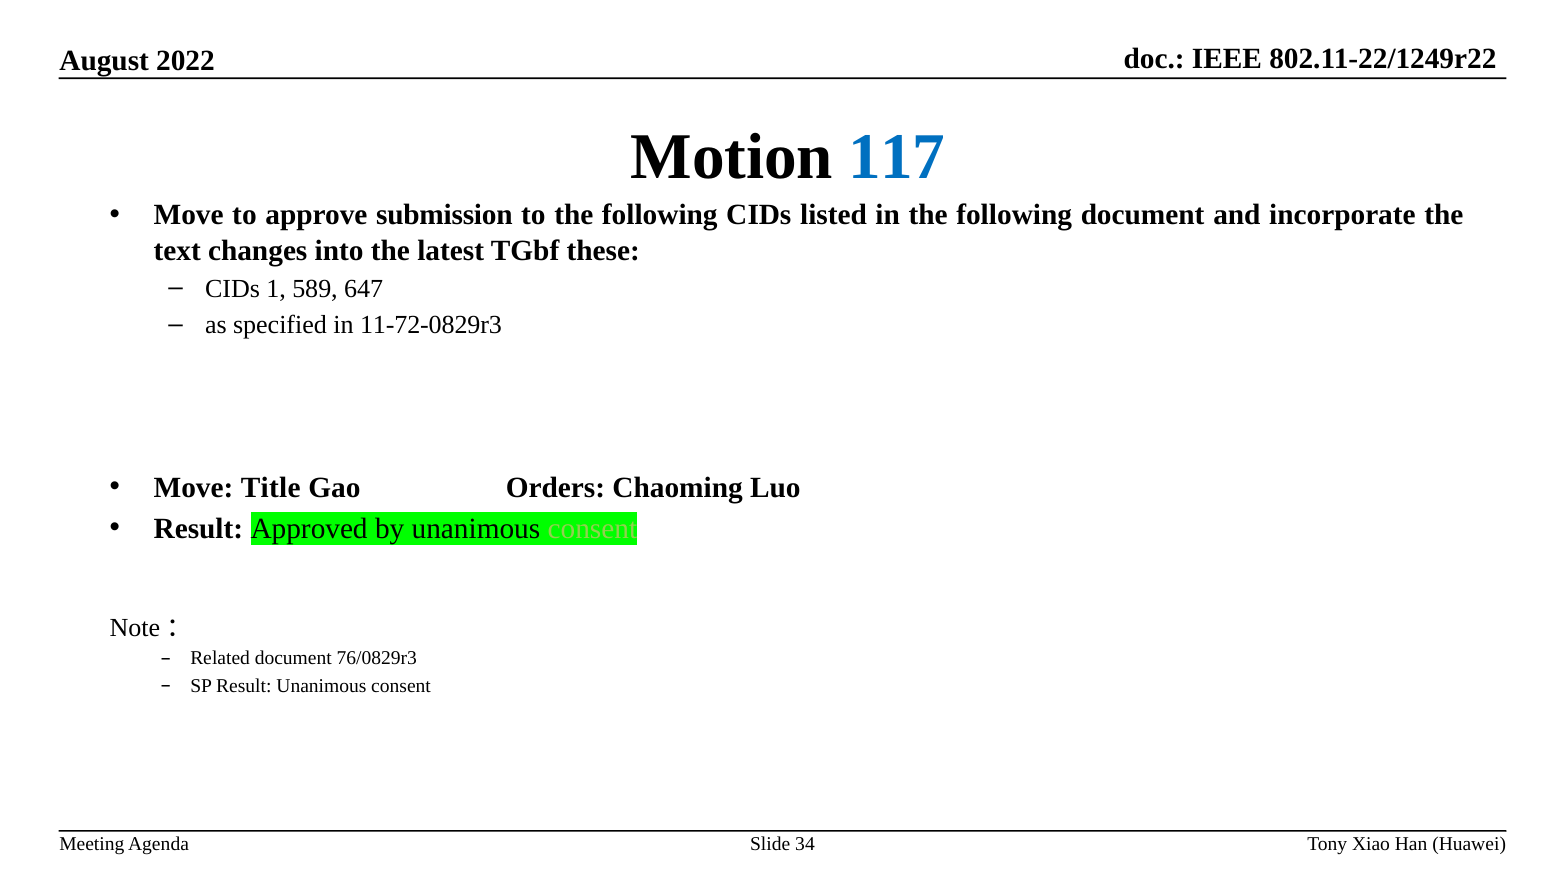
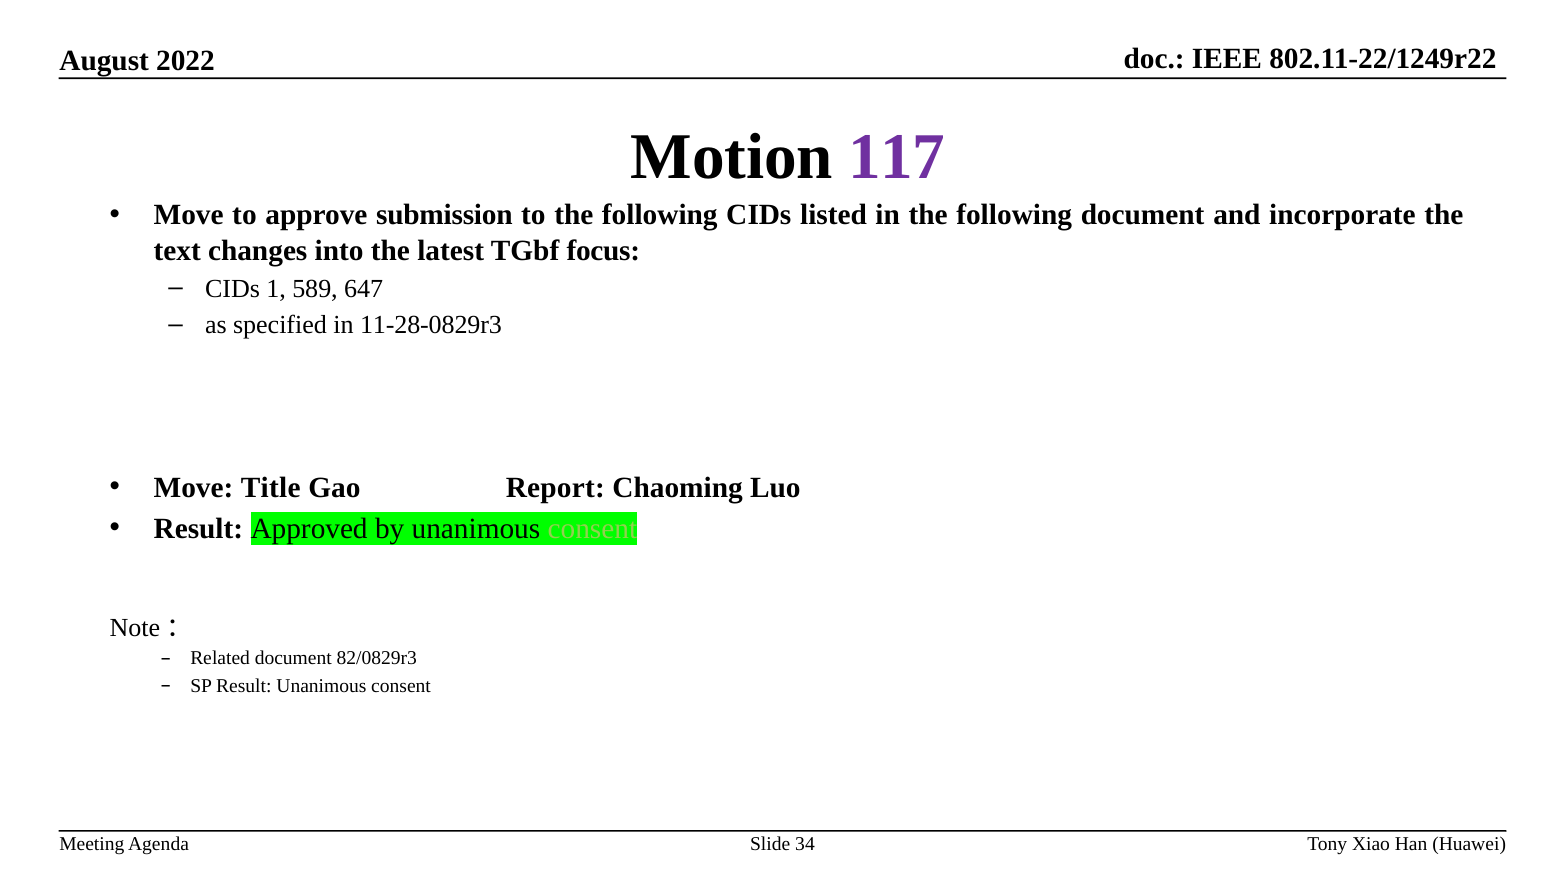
117 colour: blue -> purple (897, 157)
these: these -> focus (603, 251)
11-72-0829r3: 11-72-0829r3 -> 11-28-0829r3 (431, 325)
Orders: Orders -> Report (555, 488)
76/0829r3: 76/0829r3 -> 82/0829r3 (377, 658)
